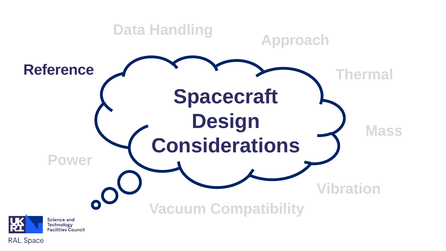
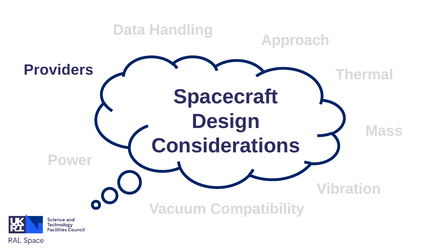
Reference: Reference -> Providers (59, 70)
